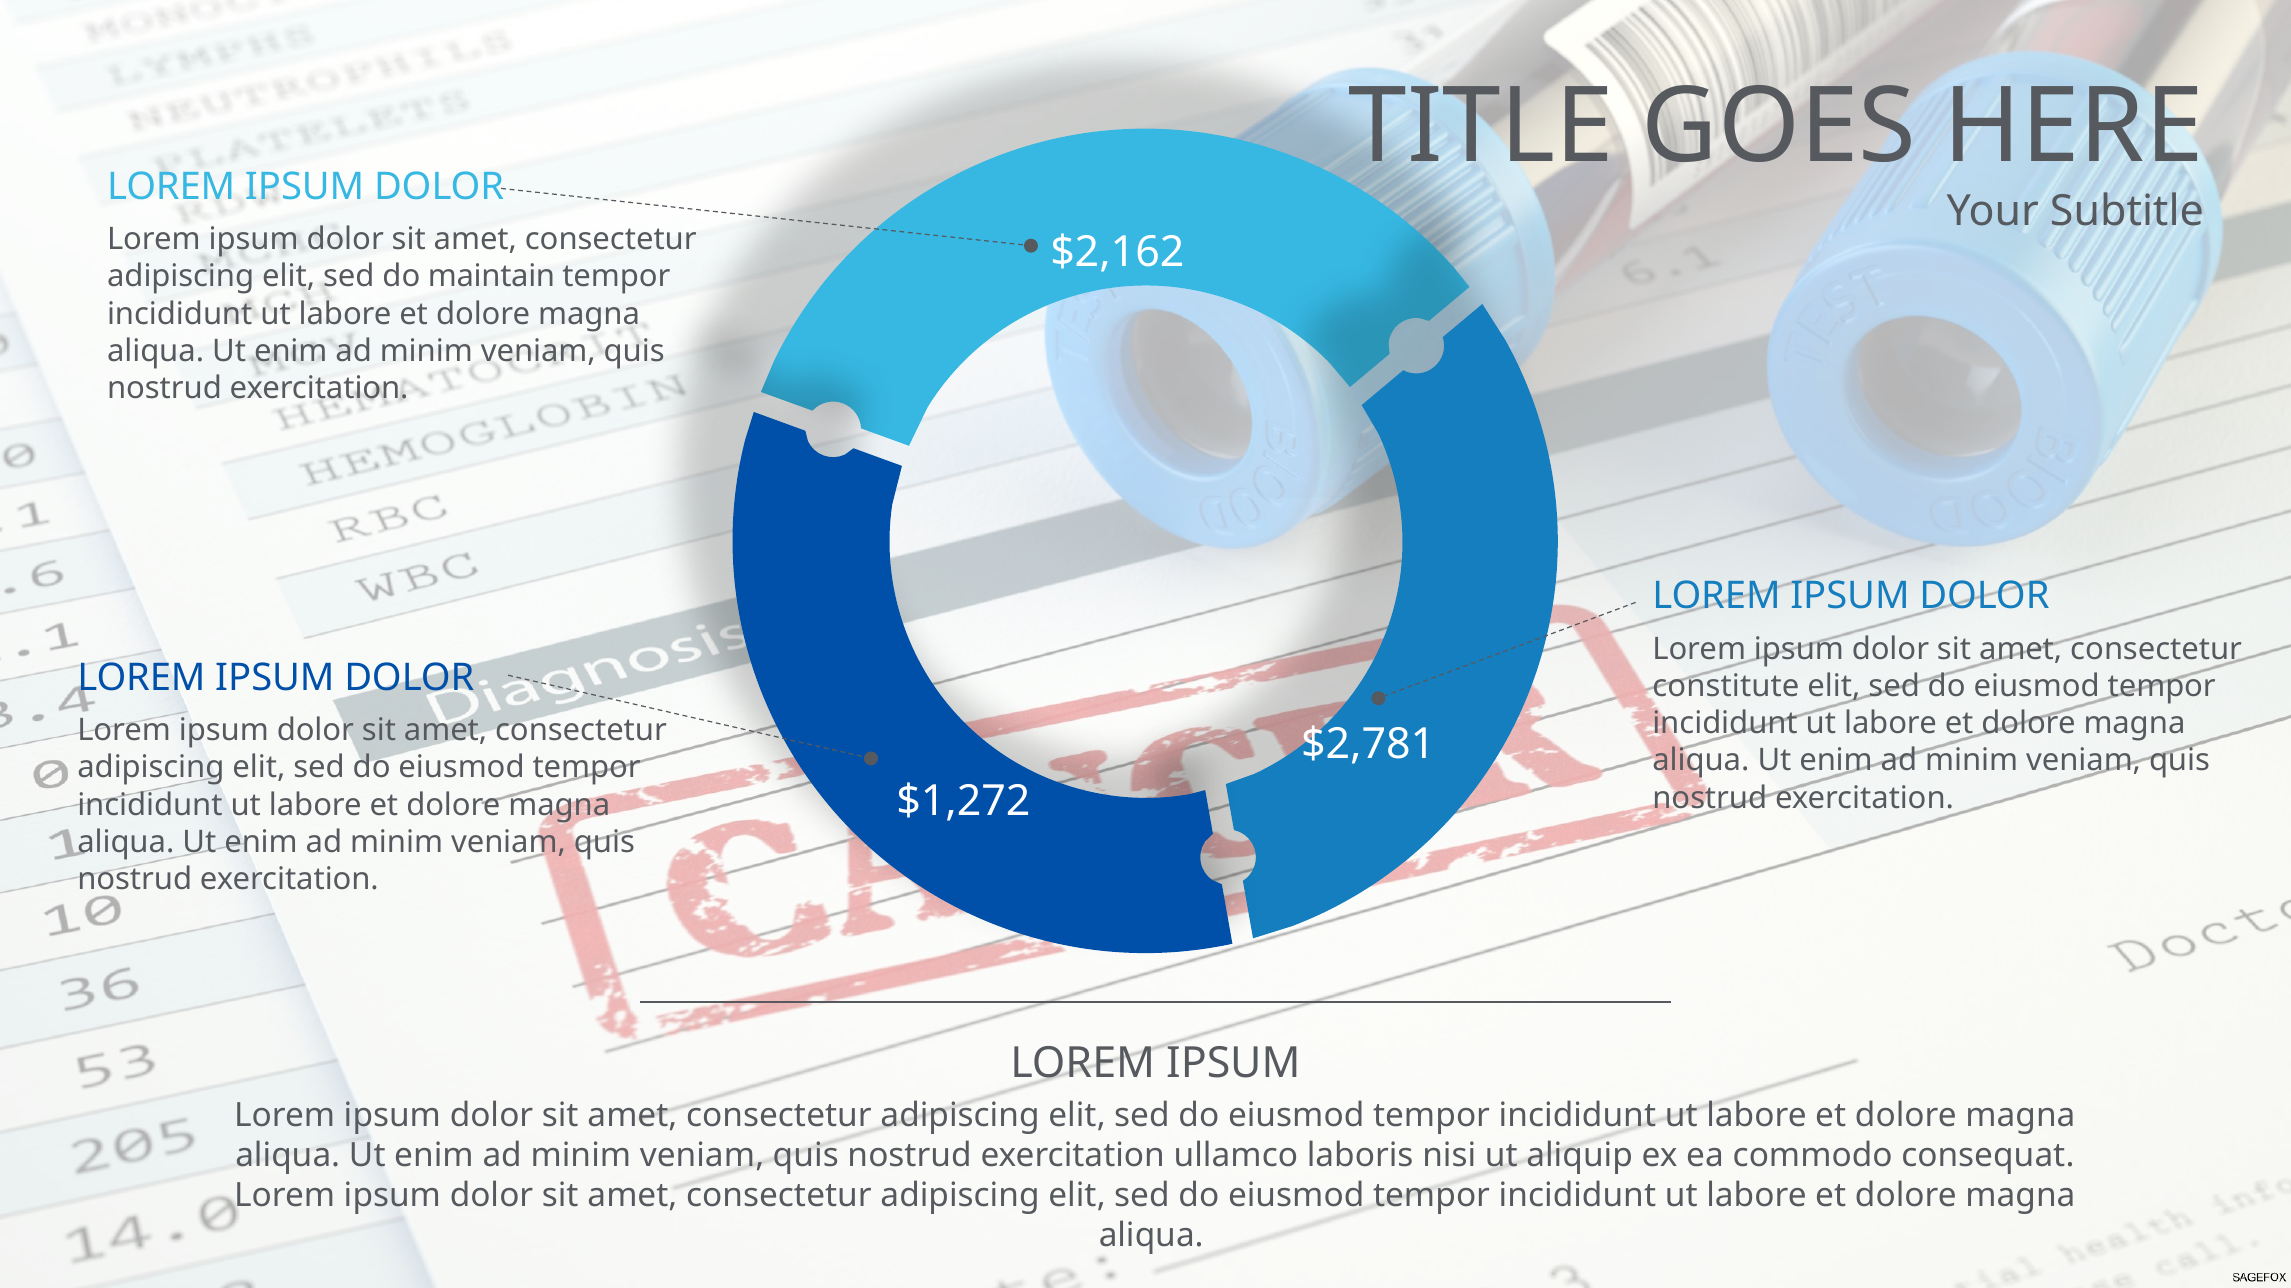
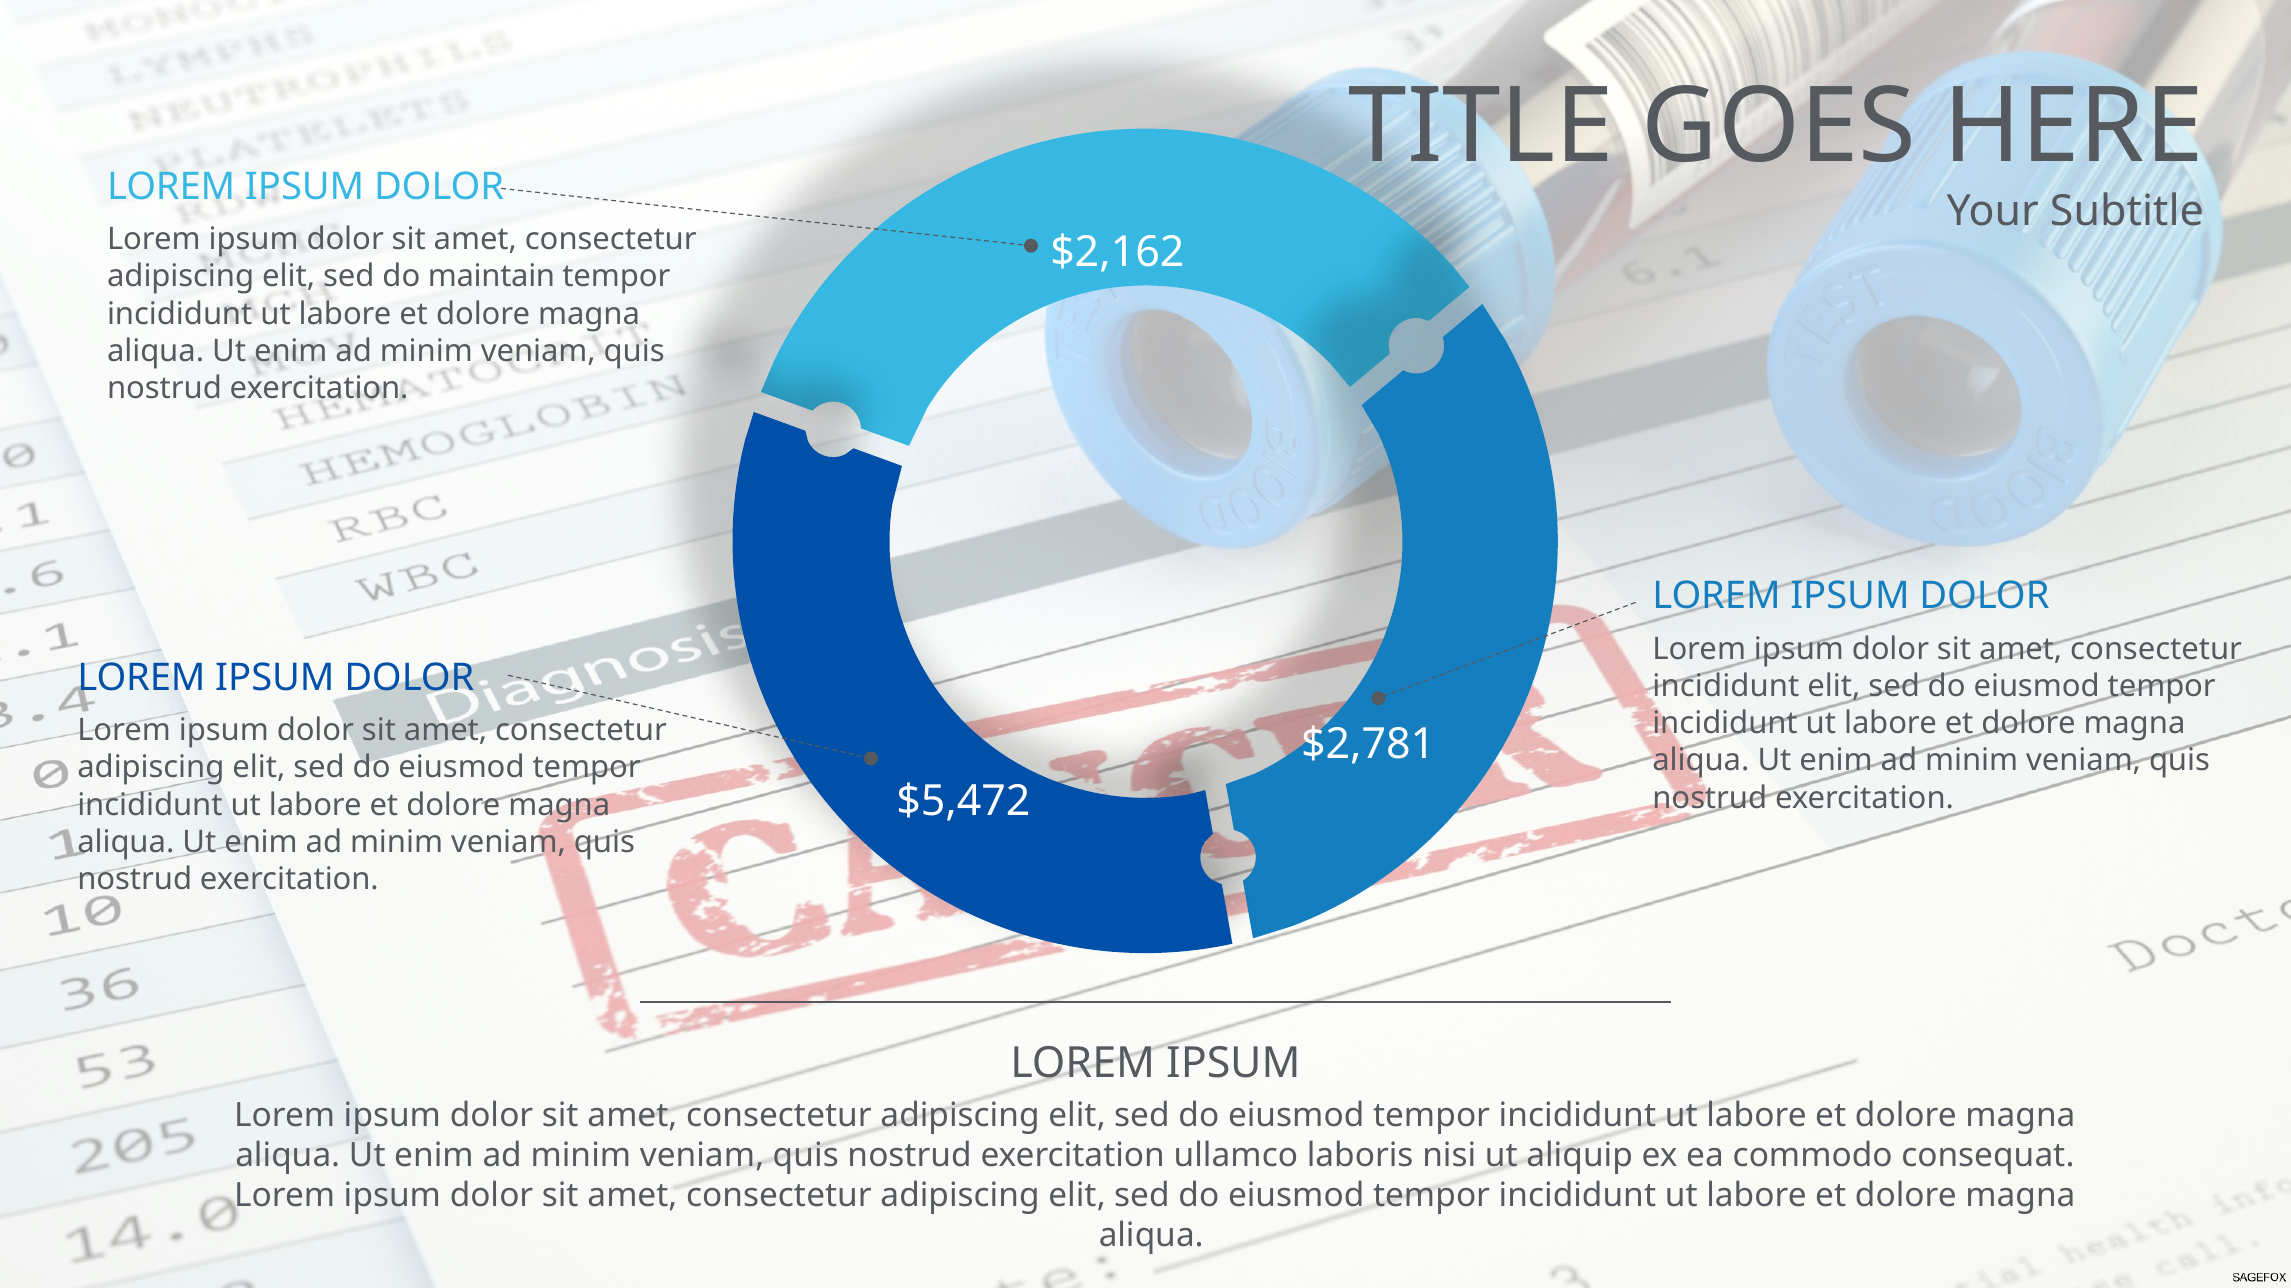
constitute: constitute -> incididunt (1726, 686)
$1,272: $1,272 -> $5,472 (963, 802)
